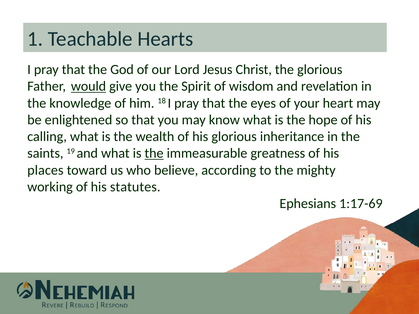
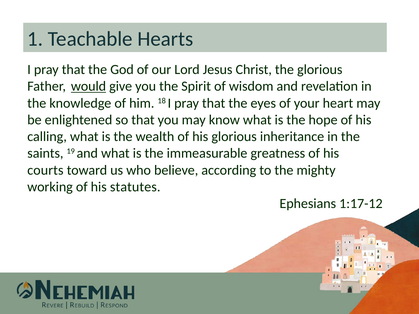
the underline: present -> none (154, 153)
places: places -> courts (45, 170)
1:17-69: 1:17-69 -> 1:17-12 (361, 204)
